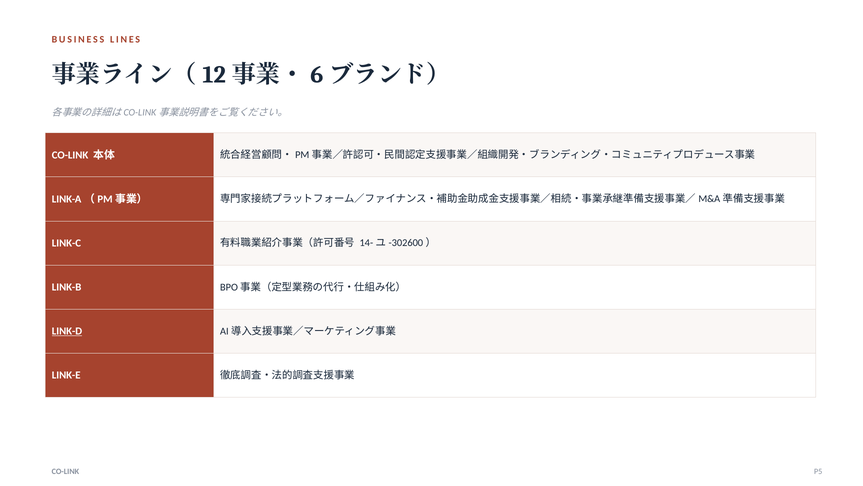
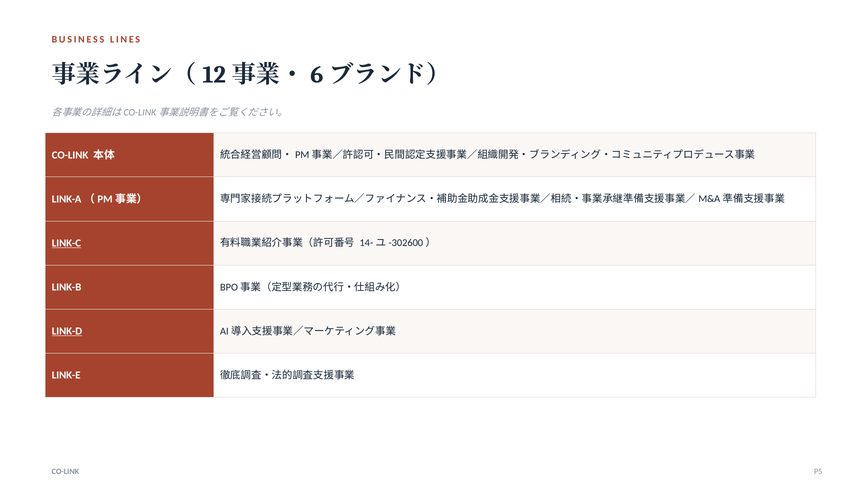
LINK-C underline: none -> present (66, 243)
